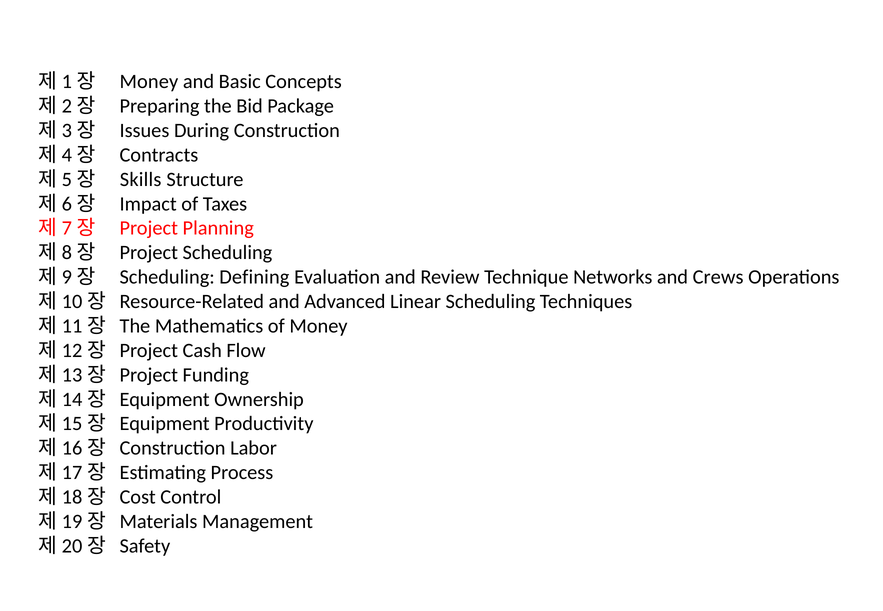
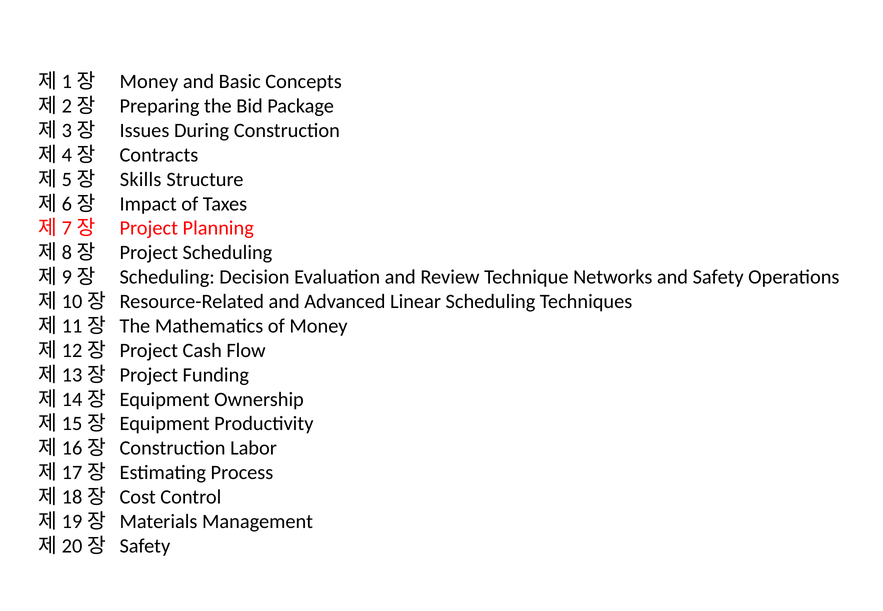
Defining: Defining -> Decision (254, 277)
and Crews: Crews -> Safety (718, 277)
